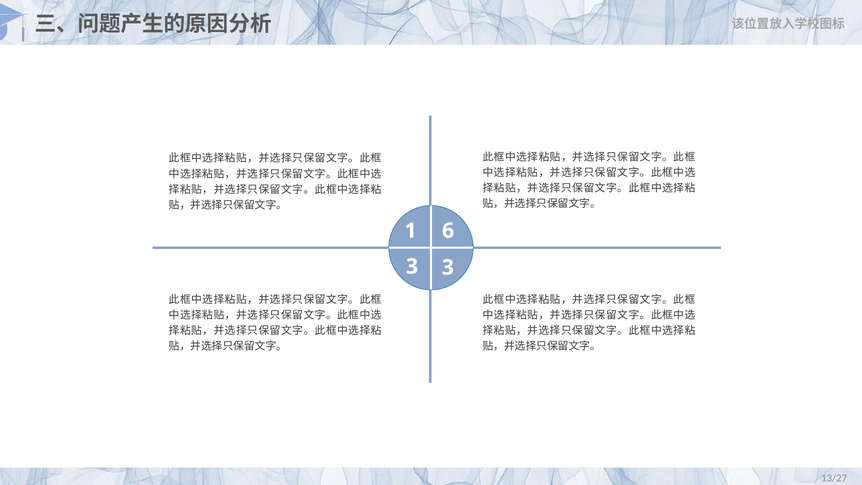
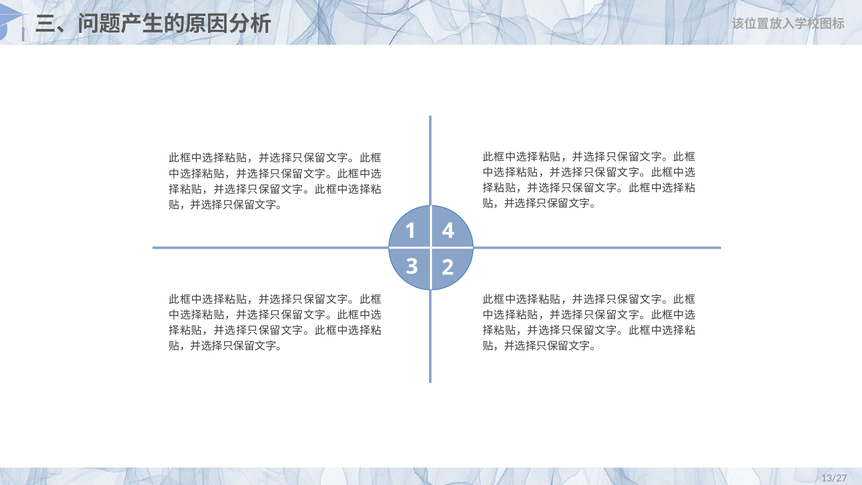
6: 6 -> 4 (448, 231)
3 3: 3 -> 2 (448, 267)
